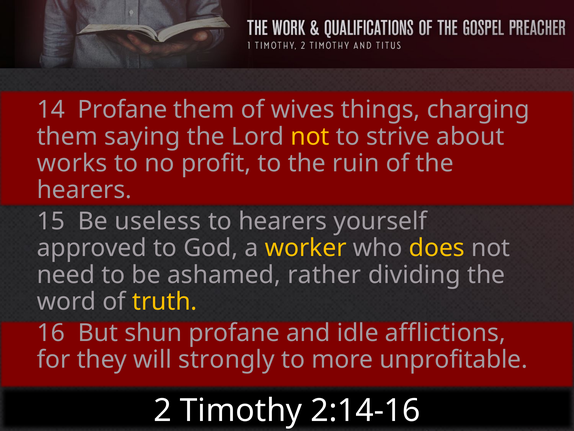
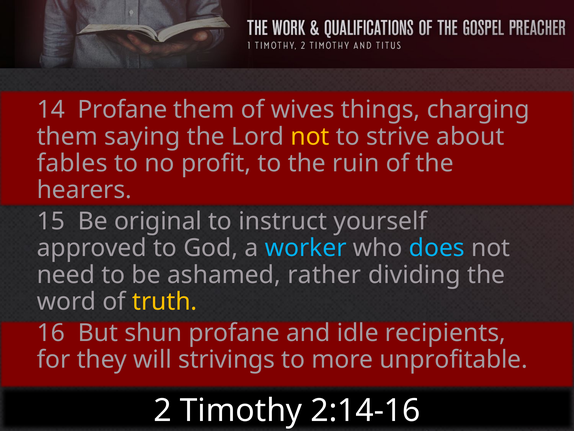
works: works -> fables (72, 163)
useless: useless -> original (158, 221)
to hearers: hearers -> instruct (283, 221)
worker colour: yellow -> light blue (306, 248)
does colour: yellow -> light blue (437, 248)
afflictions: afflictions -> recipients (445, 333)
strongly: strongly -> strivings (227, 359)
